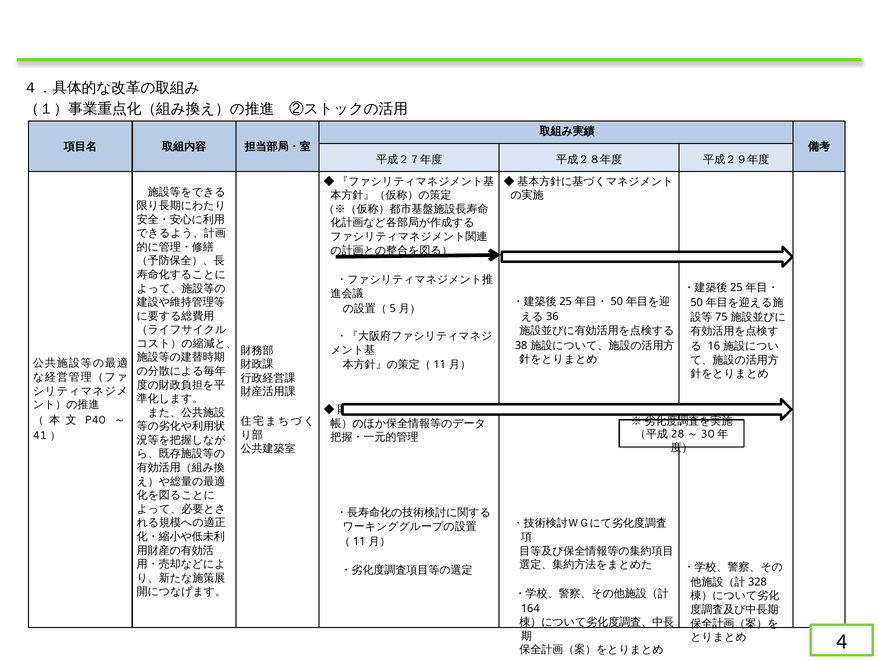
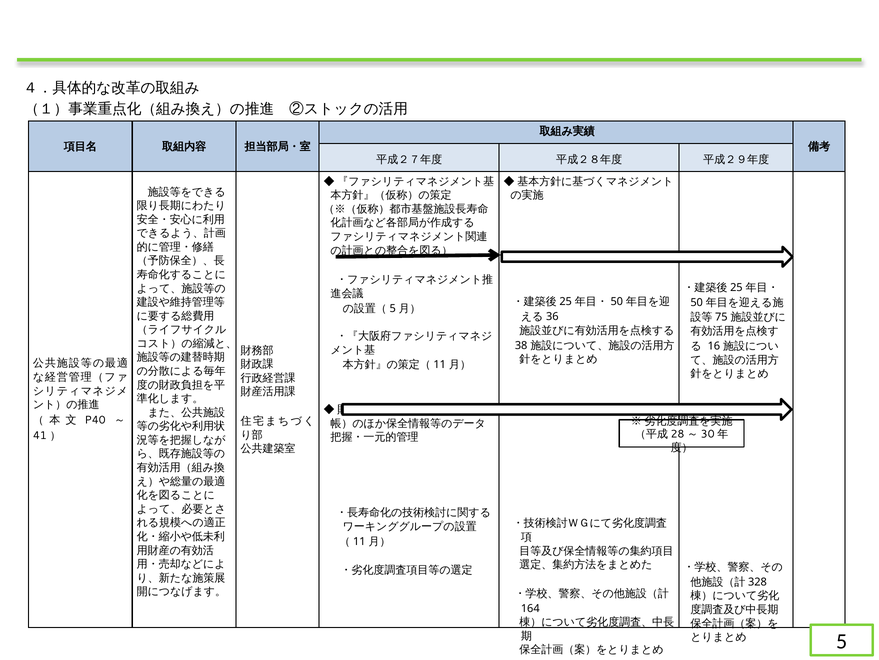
4: 4 -> 5 (842, 641)
